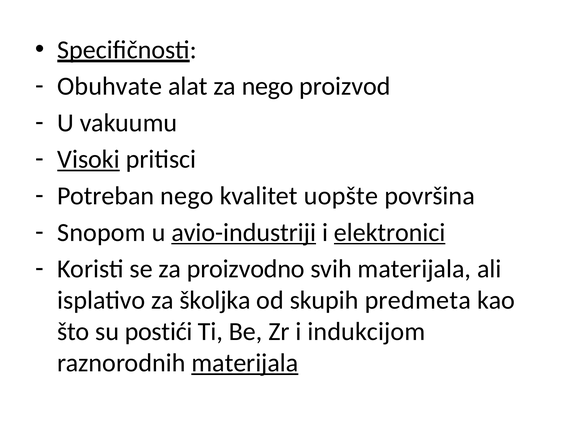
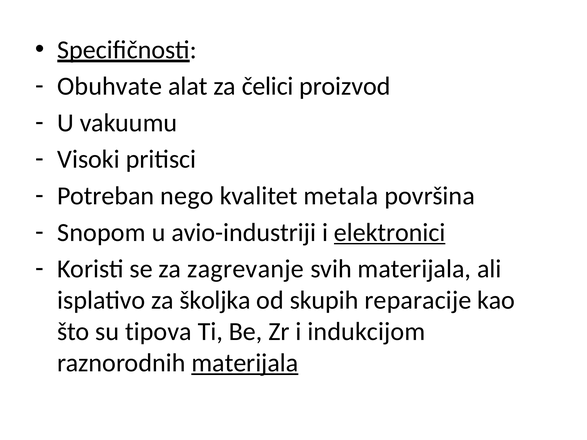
za nego: nego -> čelici (268, 86)
Visoki underline: present -> none (89, 159)
uopšte: uopšte -> metala (341, 196)
avio-industriji underline: present -> none (244, 233)
proizvodno: proizvodno -> zagrevanje (246, 269)
predmeta: predmeta -> reparacije (418, 300)
postići: postići -> tipova (158, 332)
